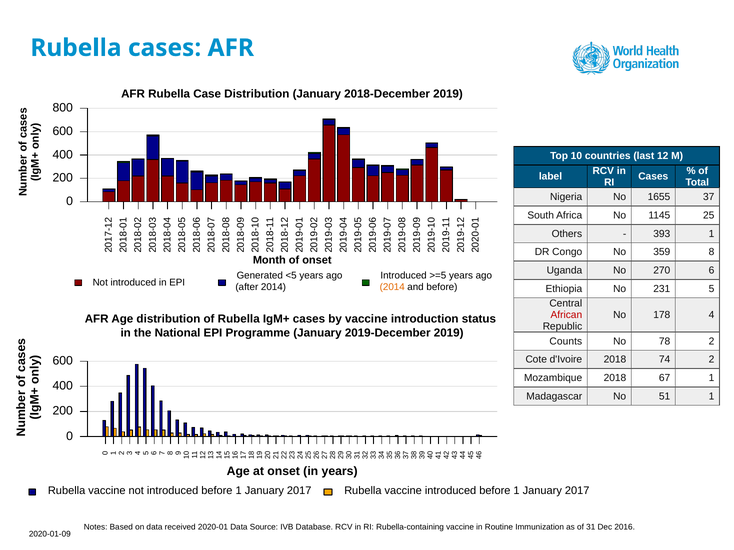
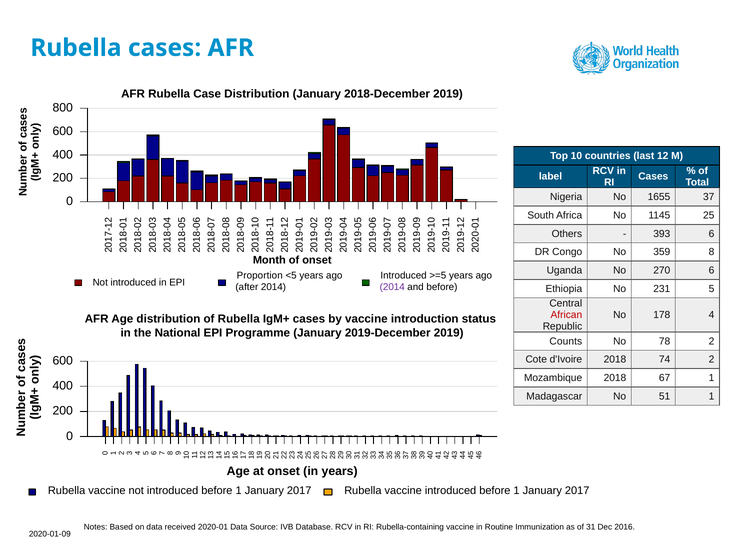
393 1: 1 -> 6 (711, 234)
Generated: Generated -> Proportion (260, 276)
2014 colour: orange -> purple (392, 287)
